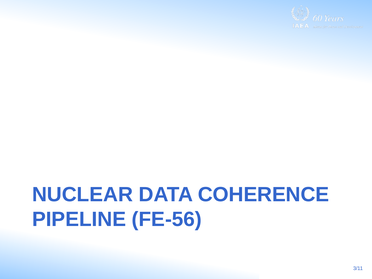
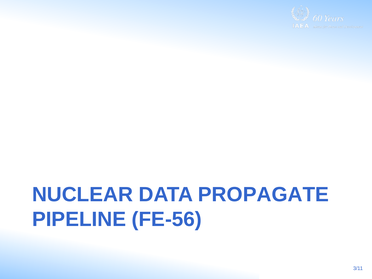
COHERENCE: COHERENCE -> PROPAGATE (263, 194)
